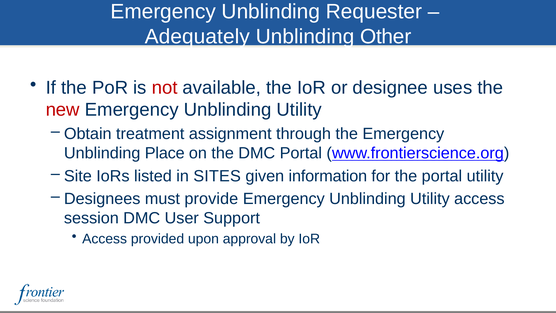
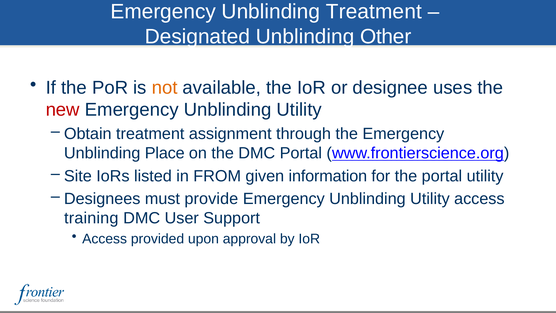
Unblinding Requester: Requester -> Treatment (374, 12)
Adequately: Adequately -> Designated (197, 37)
not colour: red -> orange (165, 87)
SITES: SITES -> FROM (217, 176)
session: session -> training (91, 218)
